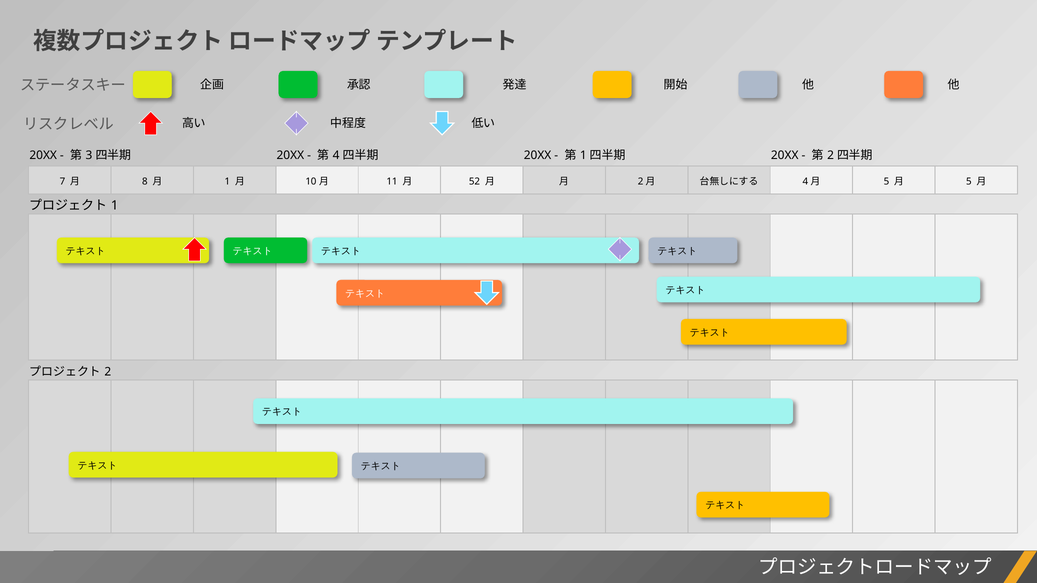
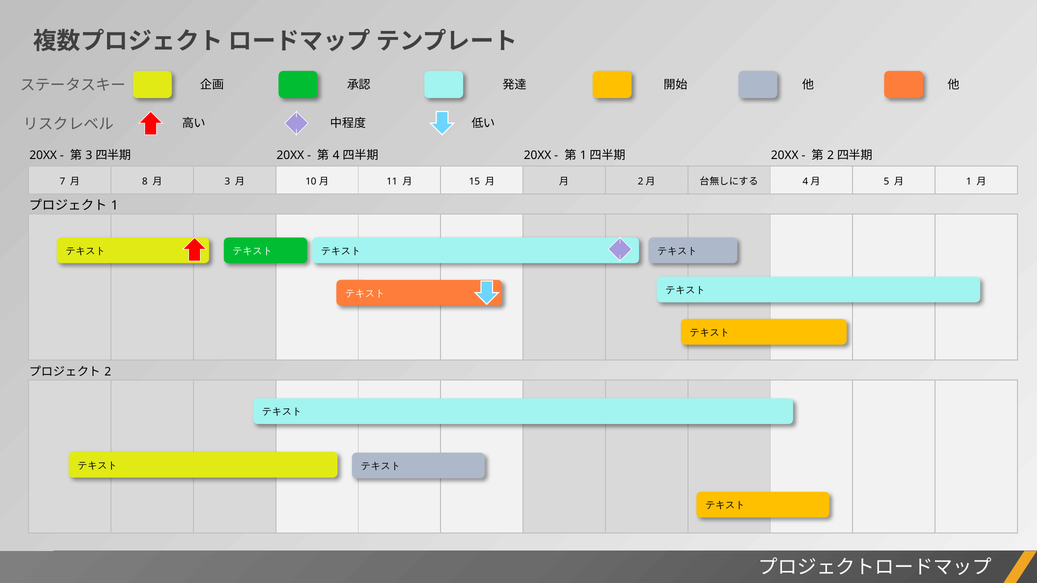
1: 1 -> 3 (227, 181)
52: 52 -> 15 (474, 181)
5: 5 -> 1 (969, 181)
